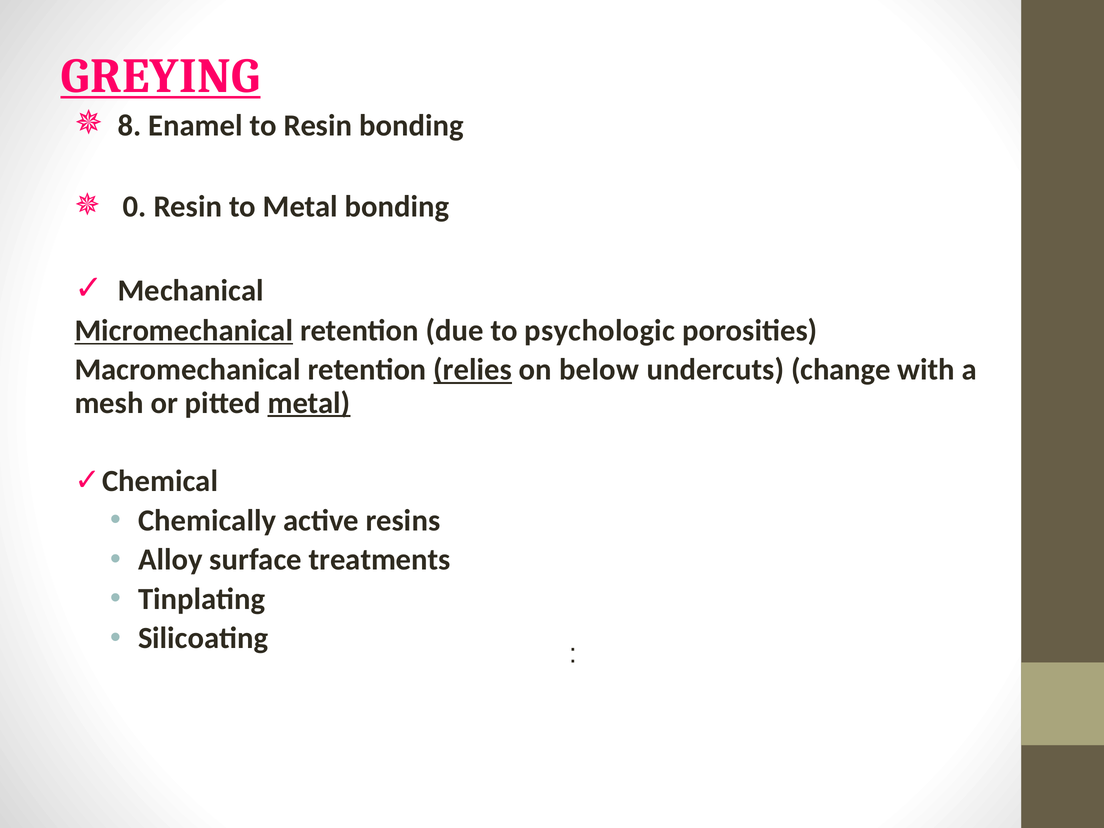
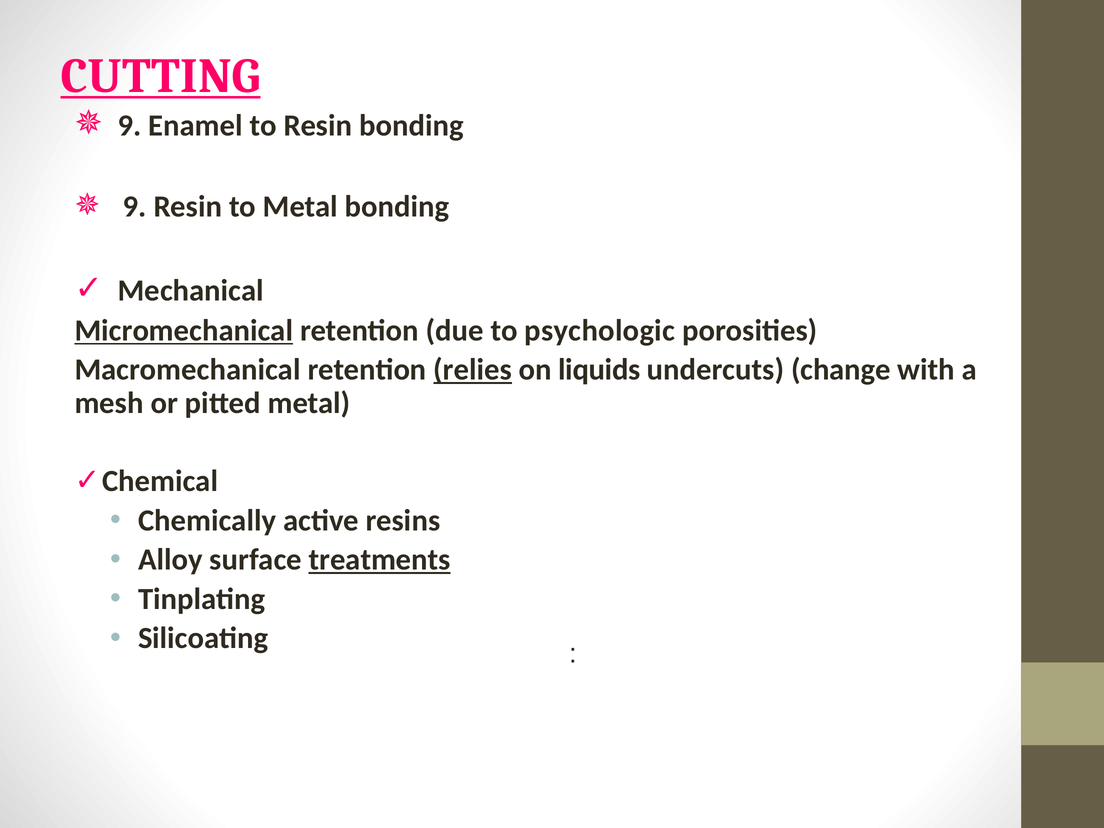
GREYING: GREYING -> CUTTING (161, 76)
8: 8 -> 9 (130, 126)
0: 0 -> 9 (135, 206)
below: below -> liquids (599, 370)
metal underline: present -> none (309, 403)
treatments underline: none -> present (380, 560)
